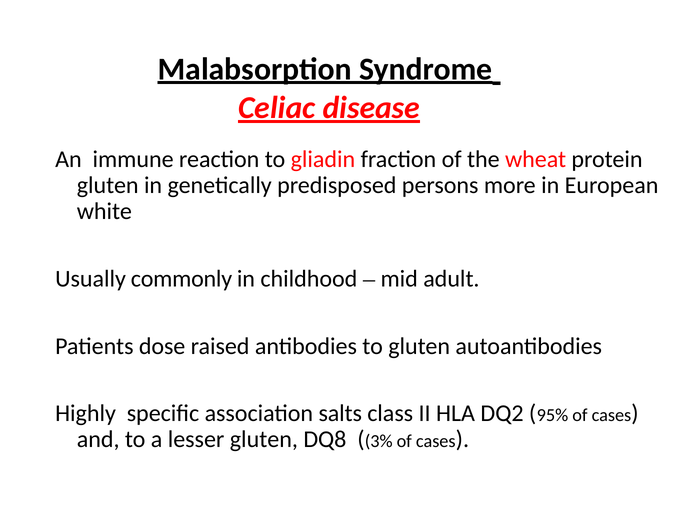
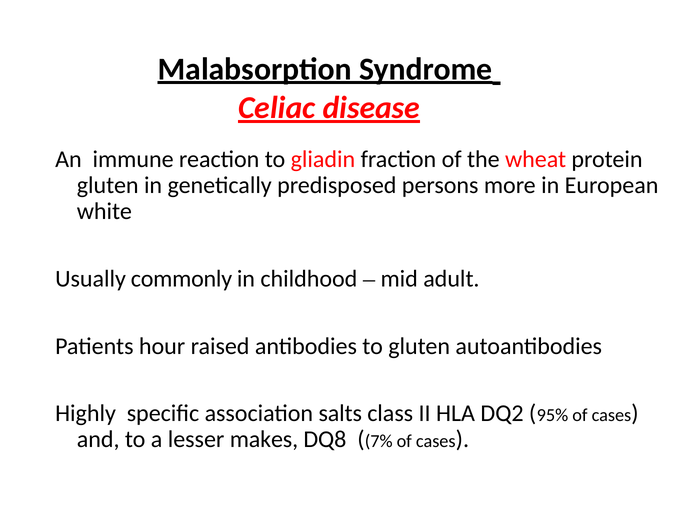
dose: dose -> hour (162, 346)
lesser gluten: gluten -> makes (264, 439)
3%: 3% -> 7% (379, 441)
